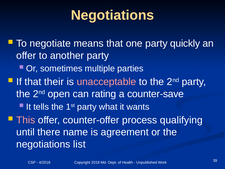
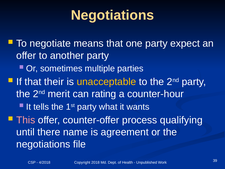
quickly: quickly -> expect (185, 43)
unacceptable colour: pink -> yellow (106, 82)
open: open -> merit (59, 94)
counter-save: counter-save -> counter-hour (155, 94)
list: list -> file (79, 144)
